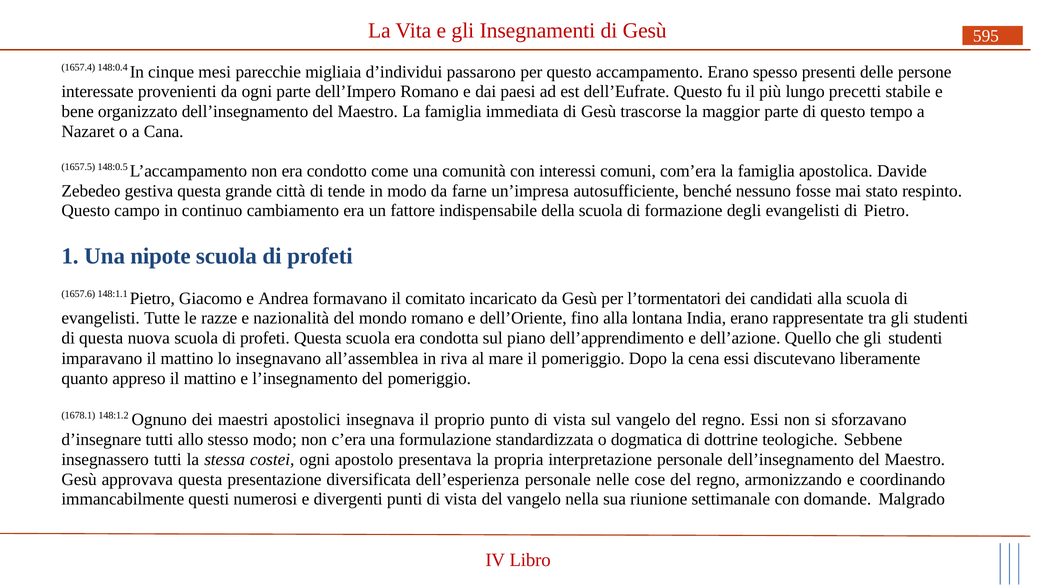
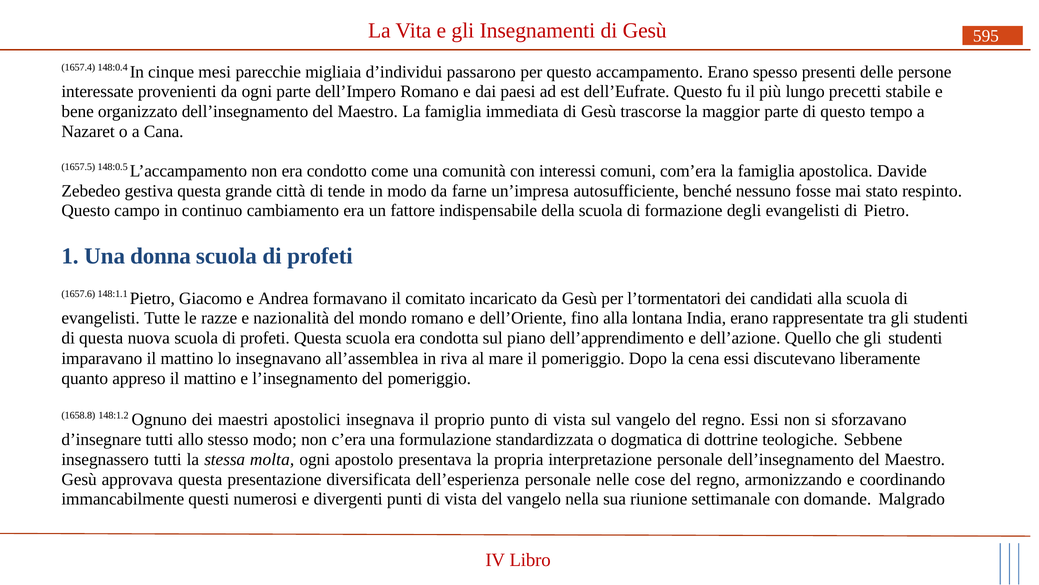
nipote: nipote -> donna (160, 256)
1678.1: 1678.1 -> 1658.8 (78, 415)
costei: costei -> molta (272, 460)
